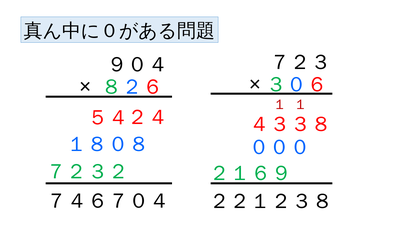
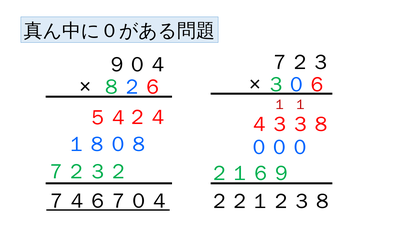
７４６７０４ underline: none -> present (108, 201)
